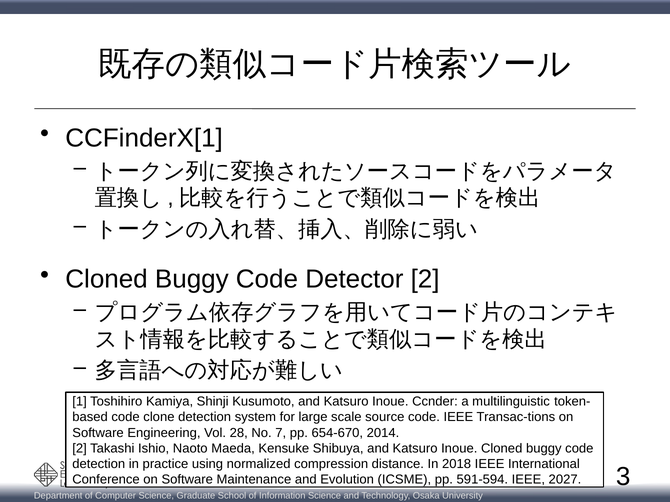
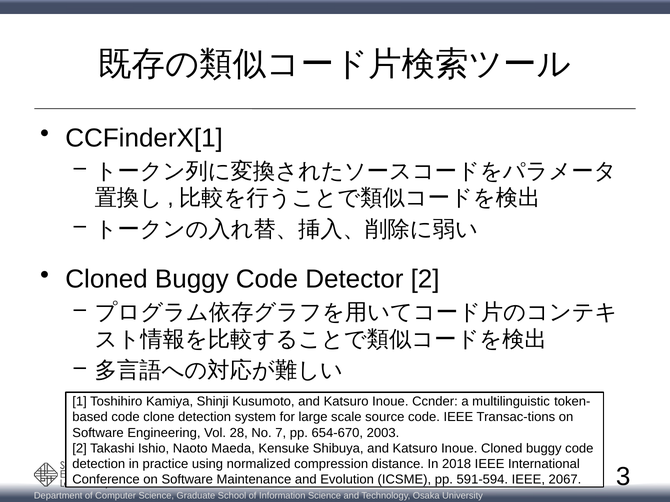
2014: 2014 -> 2003 (383, 433)
2027: 2027 -> 2067 (565, 480)
